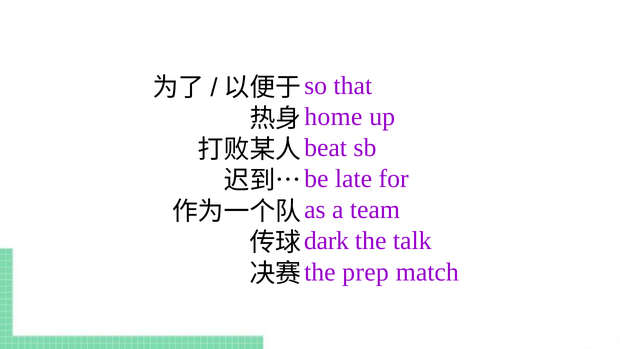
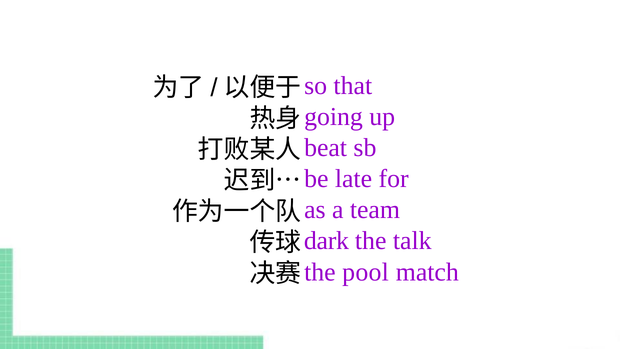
home: home -> going (333, 117)
prep: prep -> pool (366, 272)
